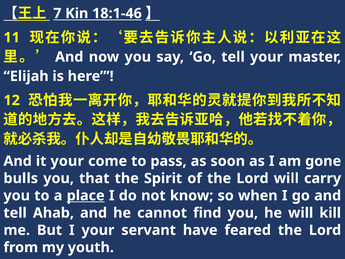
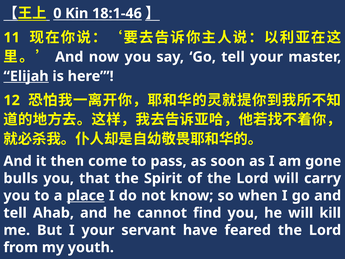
7: 7 -> 0 (57, 13)
Elijah underline: none -> present (26, 76)
it your: your -> then (67, 161)
